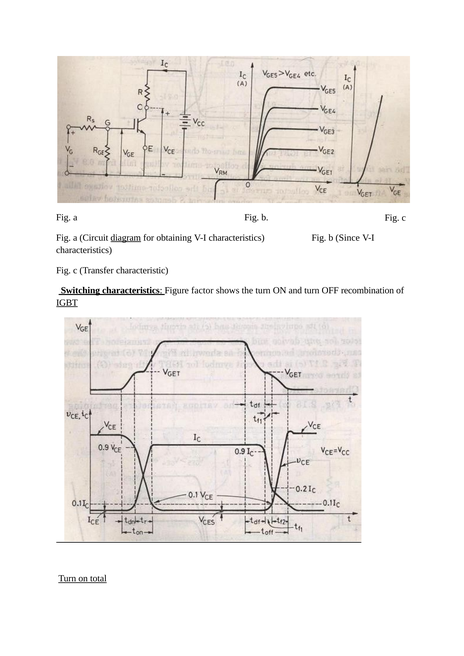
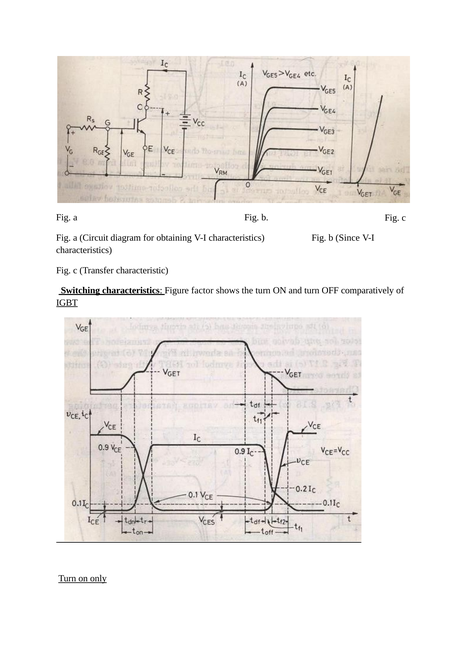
diagram underline: present -> none (126, 238)
recombination: recombination -> comparatively (367, 291)
total: total -> only (98, 579)
